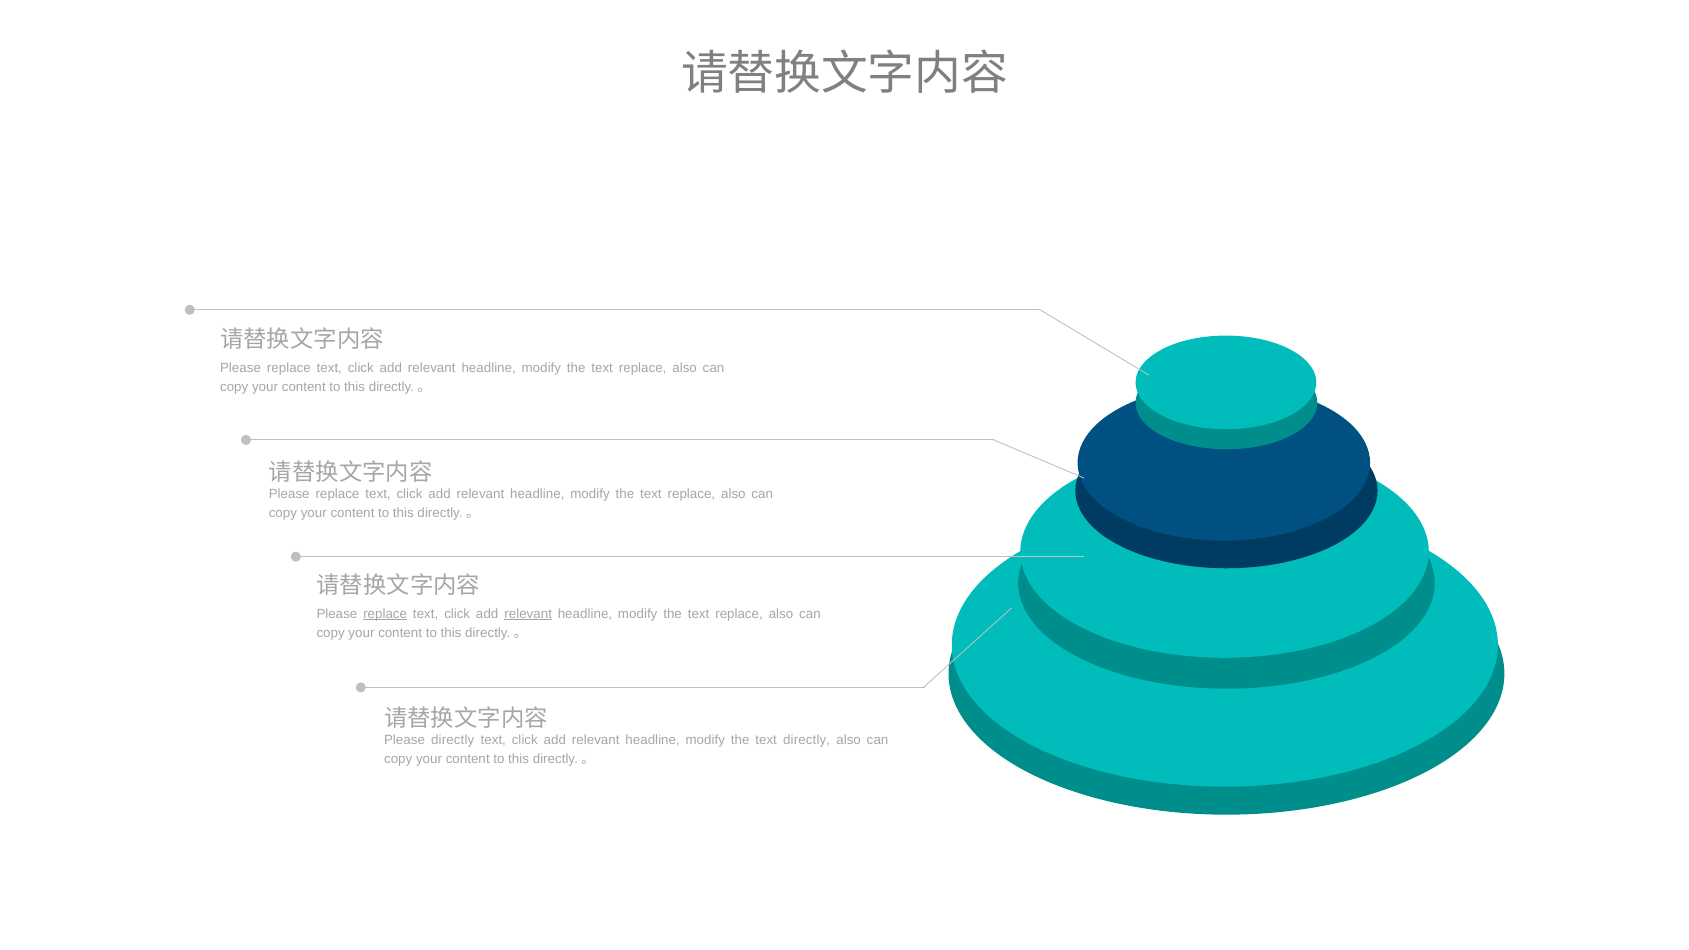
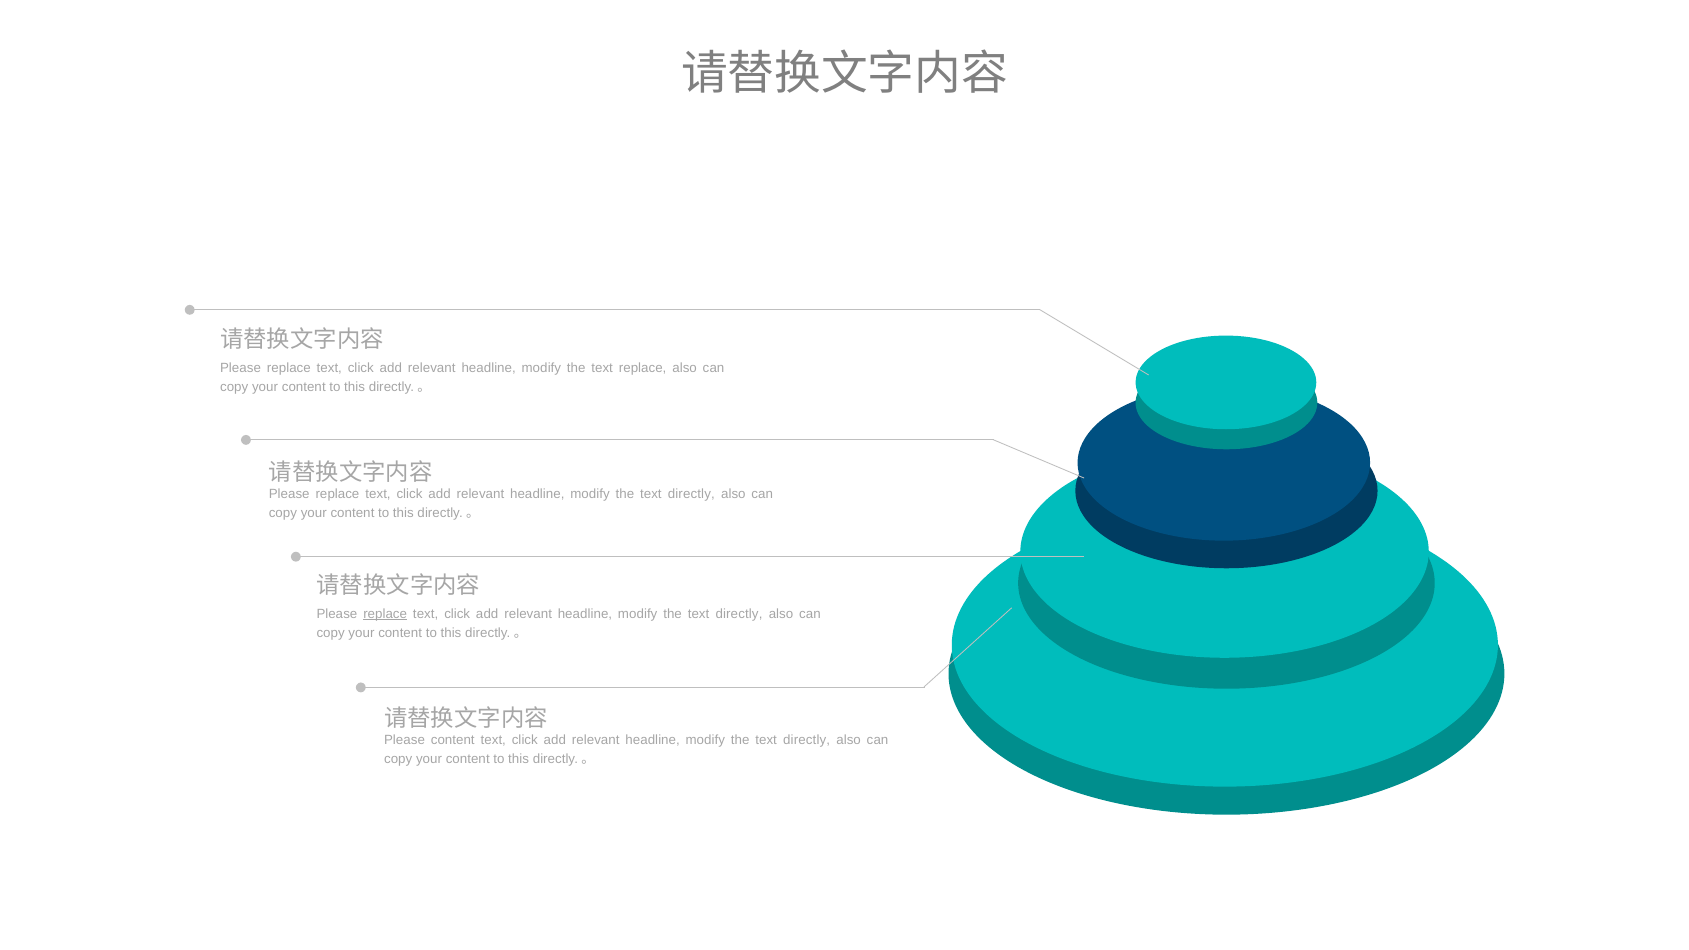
replace: replace -> directly (691, 494)
relevant underline: present -> none (528, 614)
replace: replace -> directly (739, 614)
Please directly: directly -> content (453, 740)
